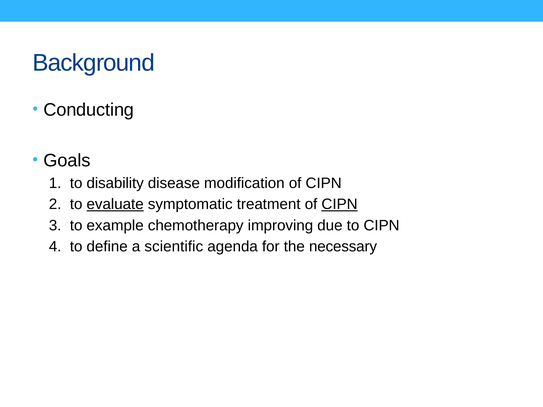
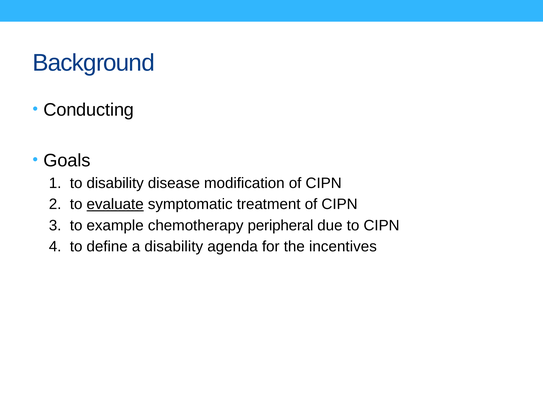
CIPN underline: present -> none (340, 204)
improving: improving -> peripheral (281, 225)
a scientific: scientific -> disability (174, 247)
necessary: necessary -> incentives (343, 247)
